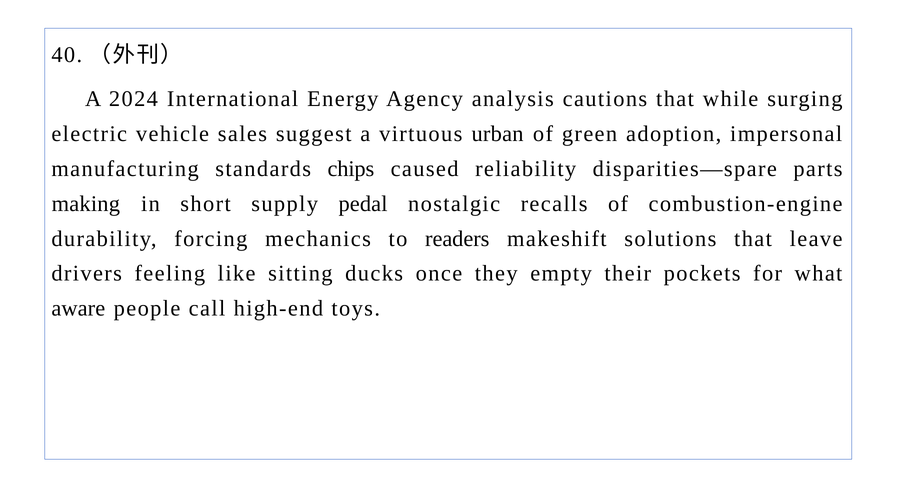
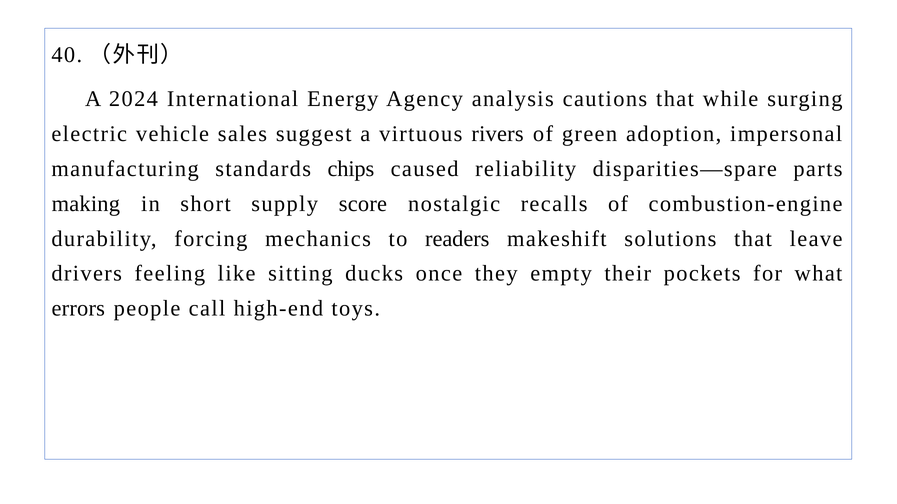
urban: urban -> rivers (498, 134)
pedal: pedal -> score (363, 204)
aware: aware -> errors (78, 309)
